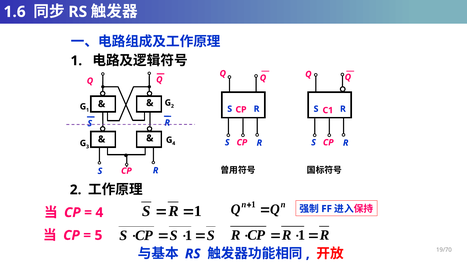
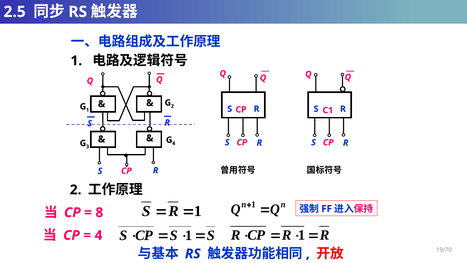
1.6: 1.6 -> 2.5 (15, 12)
4: 4 -> 8 (99, 212)
5: 5 -> 4 (98, 235)
